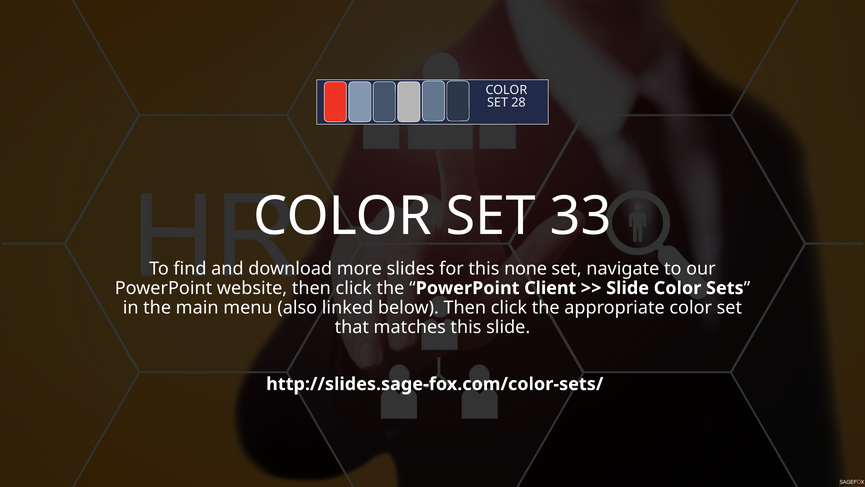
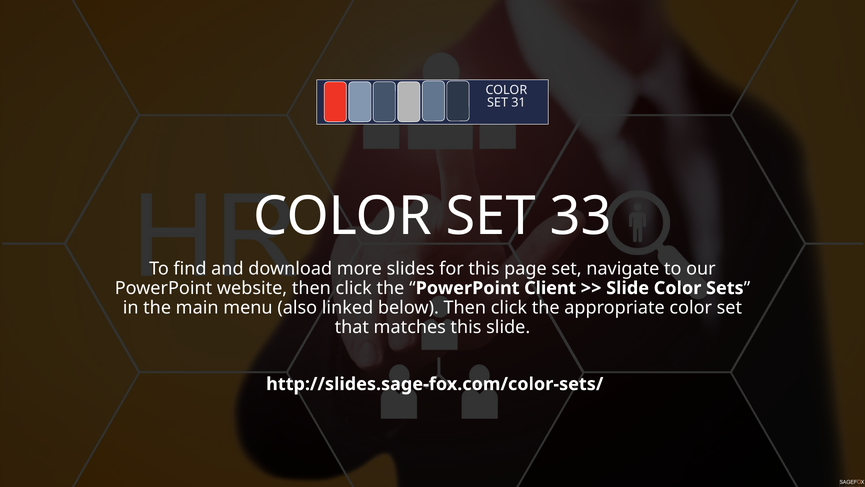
28: 28 -> 31 (518, 103)
none: none -> page (525, 268)
